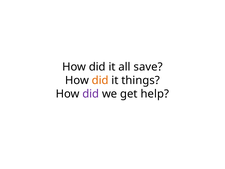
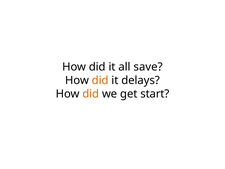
things: things -> delays (141, 80)
did colour: purple -> orange (91, 94)
help: help -> start (155, 94)
